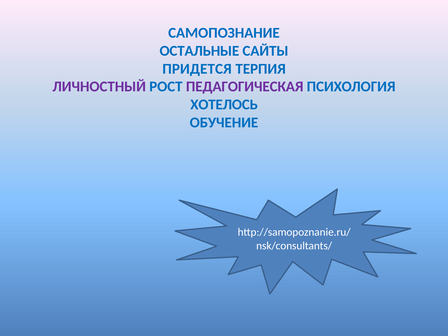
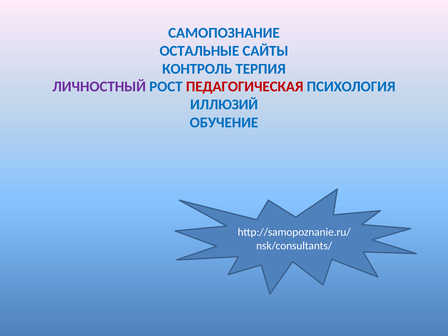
ПРИДЕТСЯ: ПРИДЕТСЯ -> КОНТРОЛЬ (197, 69)
ПЕДАГОГИЧЕСКАЯ colour: purple -> red (245, 87)
ХОТЕЛОСЬ: ХОТЕЛОСЬ -> ИЛЛЮЗИЙ (224, 105)
